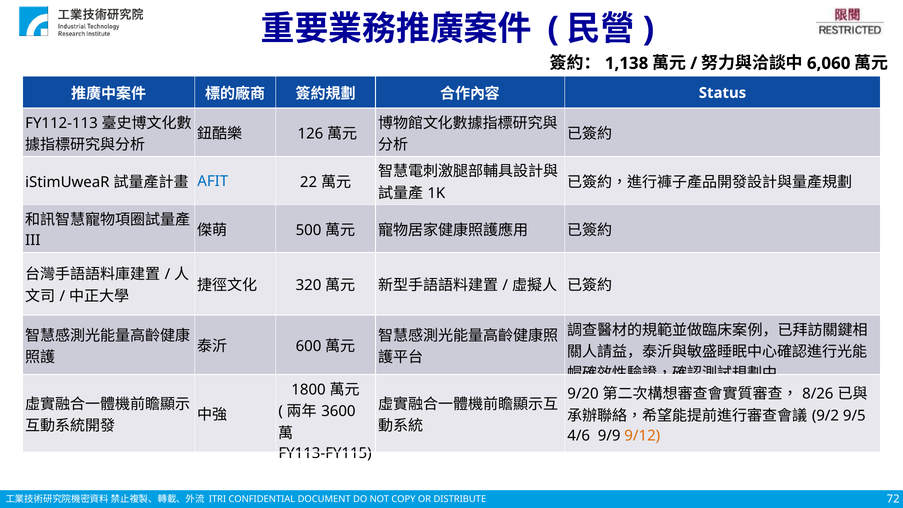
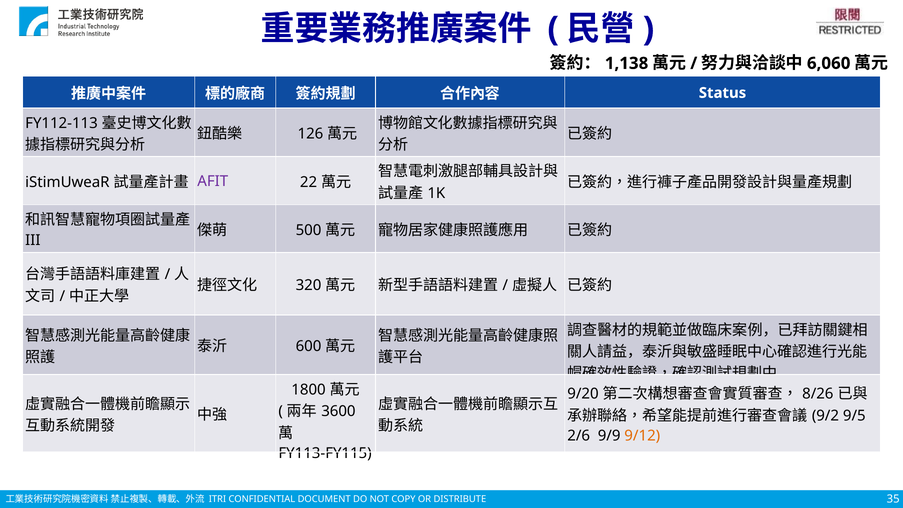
AFIT colour: blue -> purple (213, 181)
4/6: 4/6 -> 2/6 (579, 436)
72: 72 -> 35 (893, 499)
